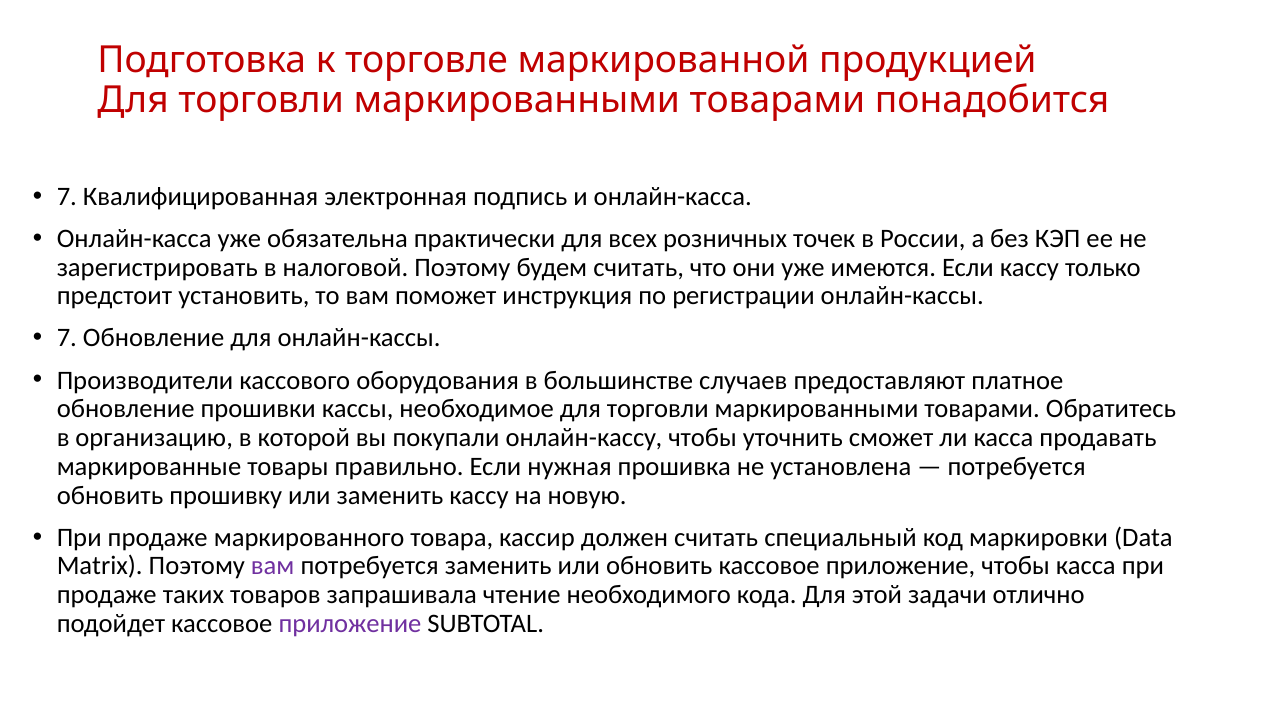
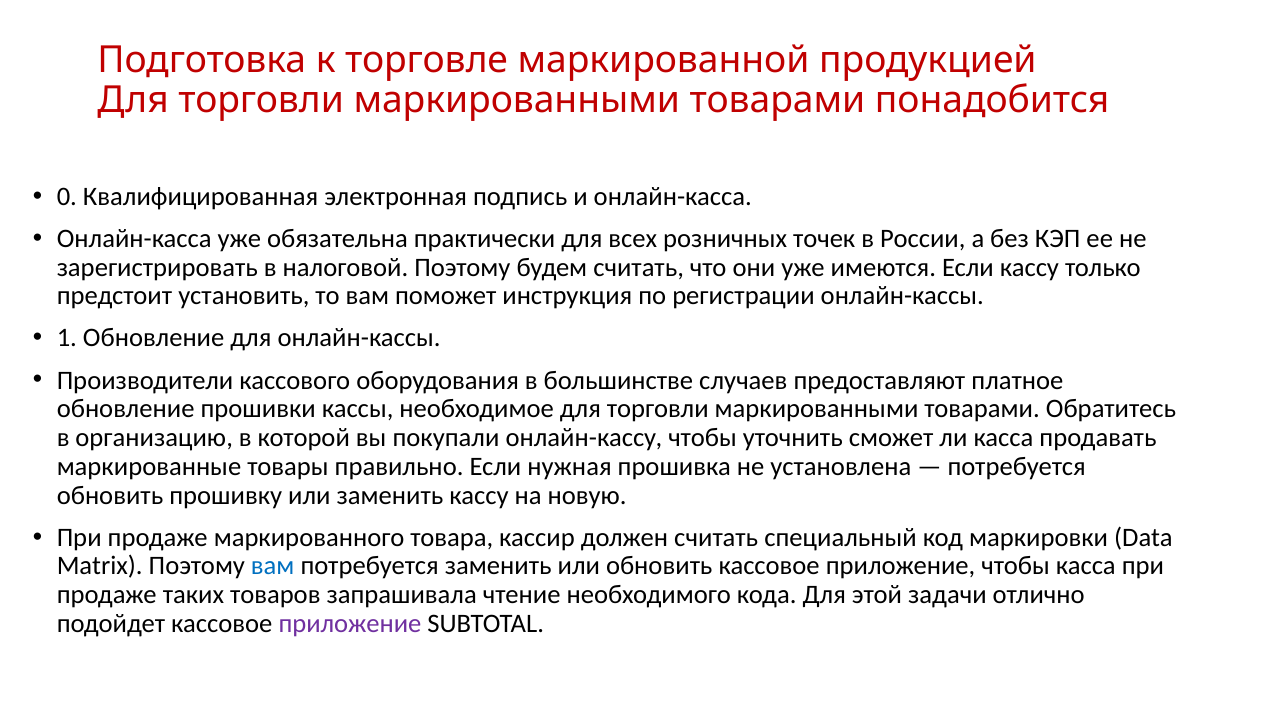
7: 7 -> 0 (67, 196)
7: 7 -> 1 (67, 338)
вам colour: purple -> blue (273, 566)
